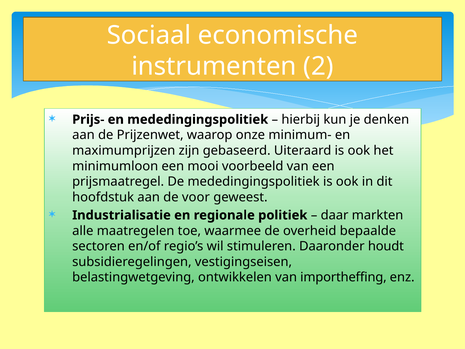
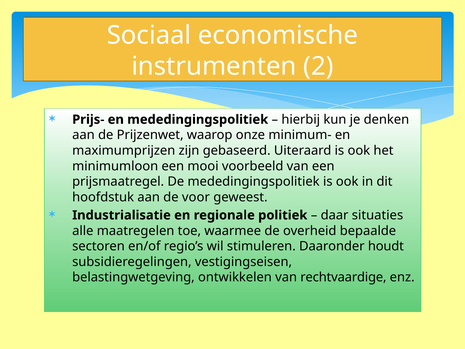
markten: markten -> situaties (378, 215)
importheffing: importheffing -> rechtvaardige (343, 277)
